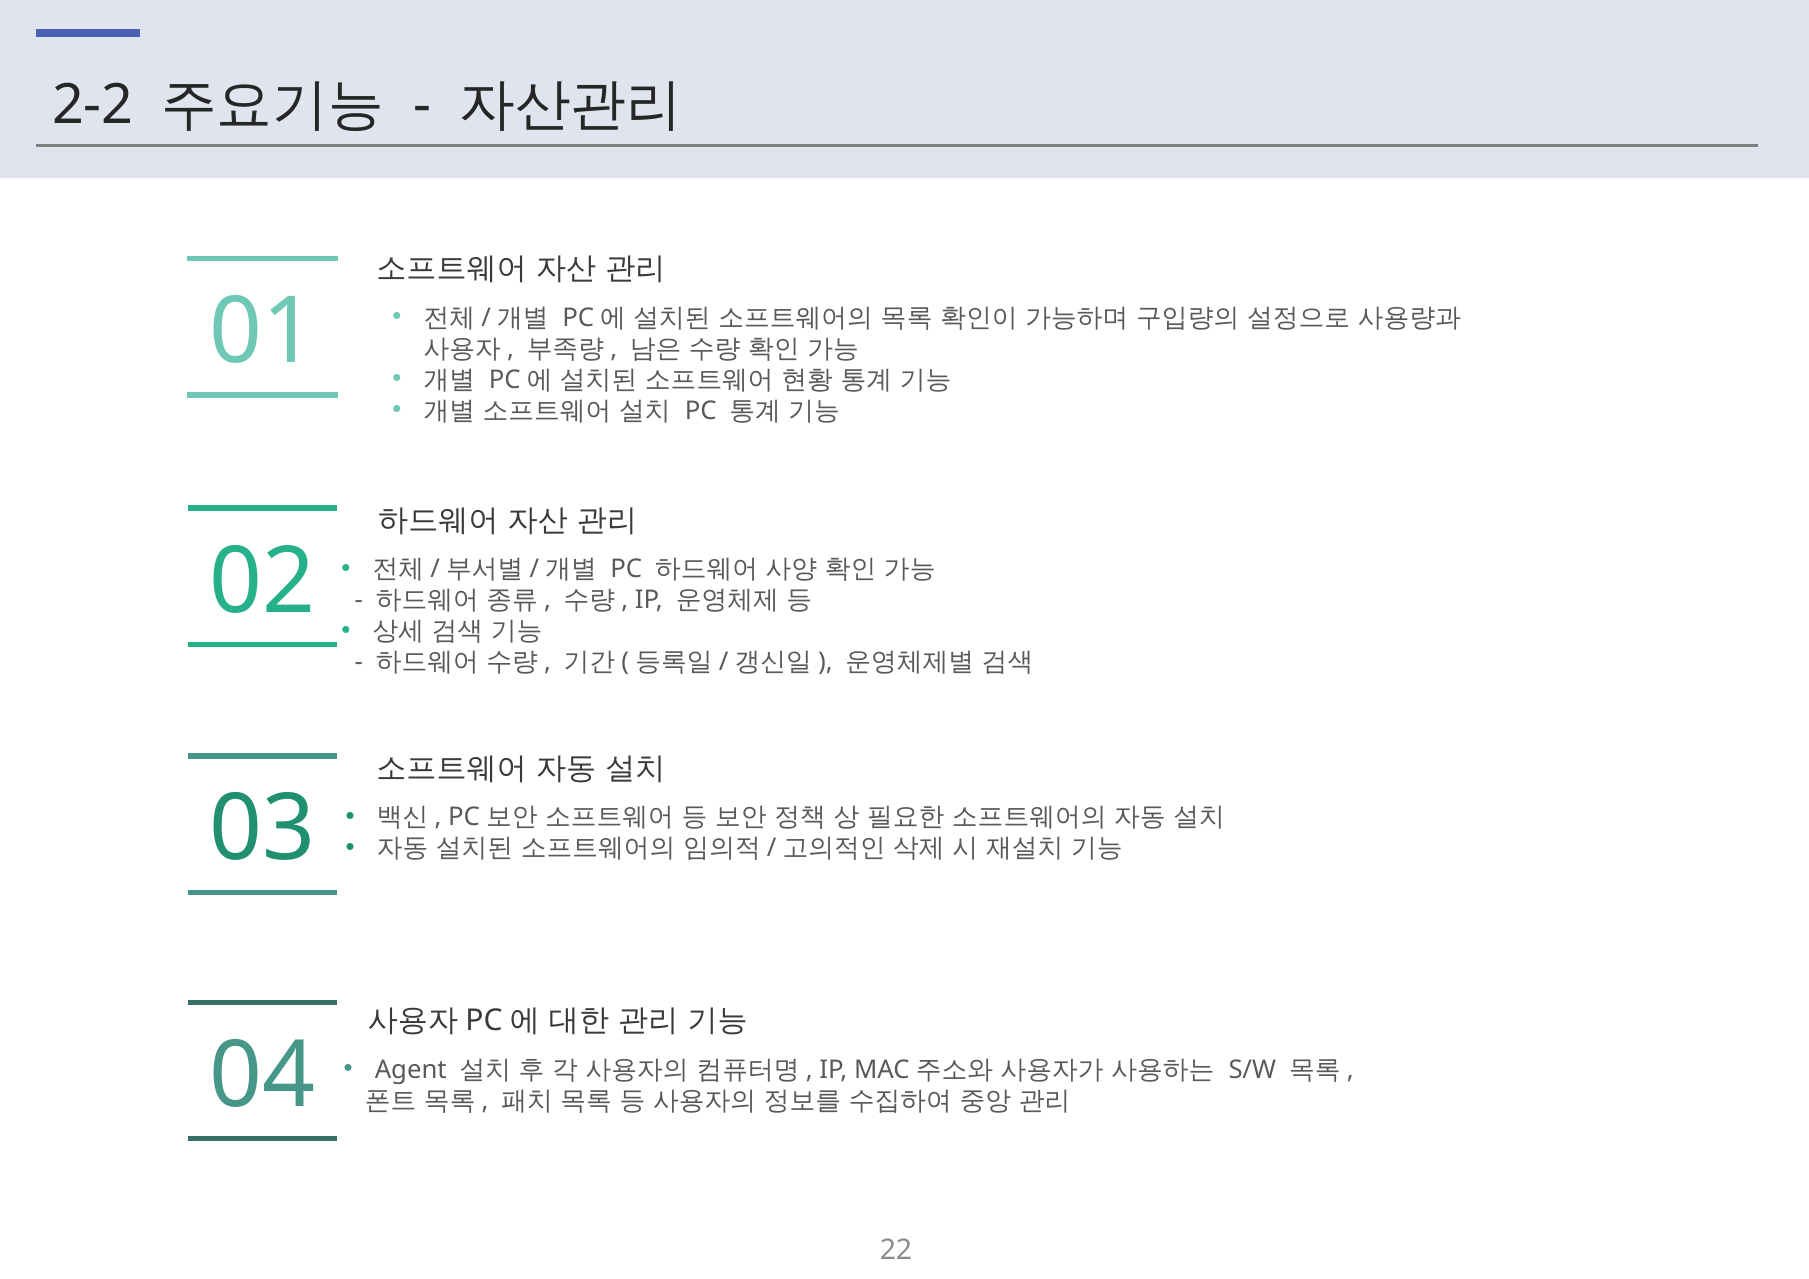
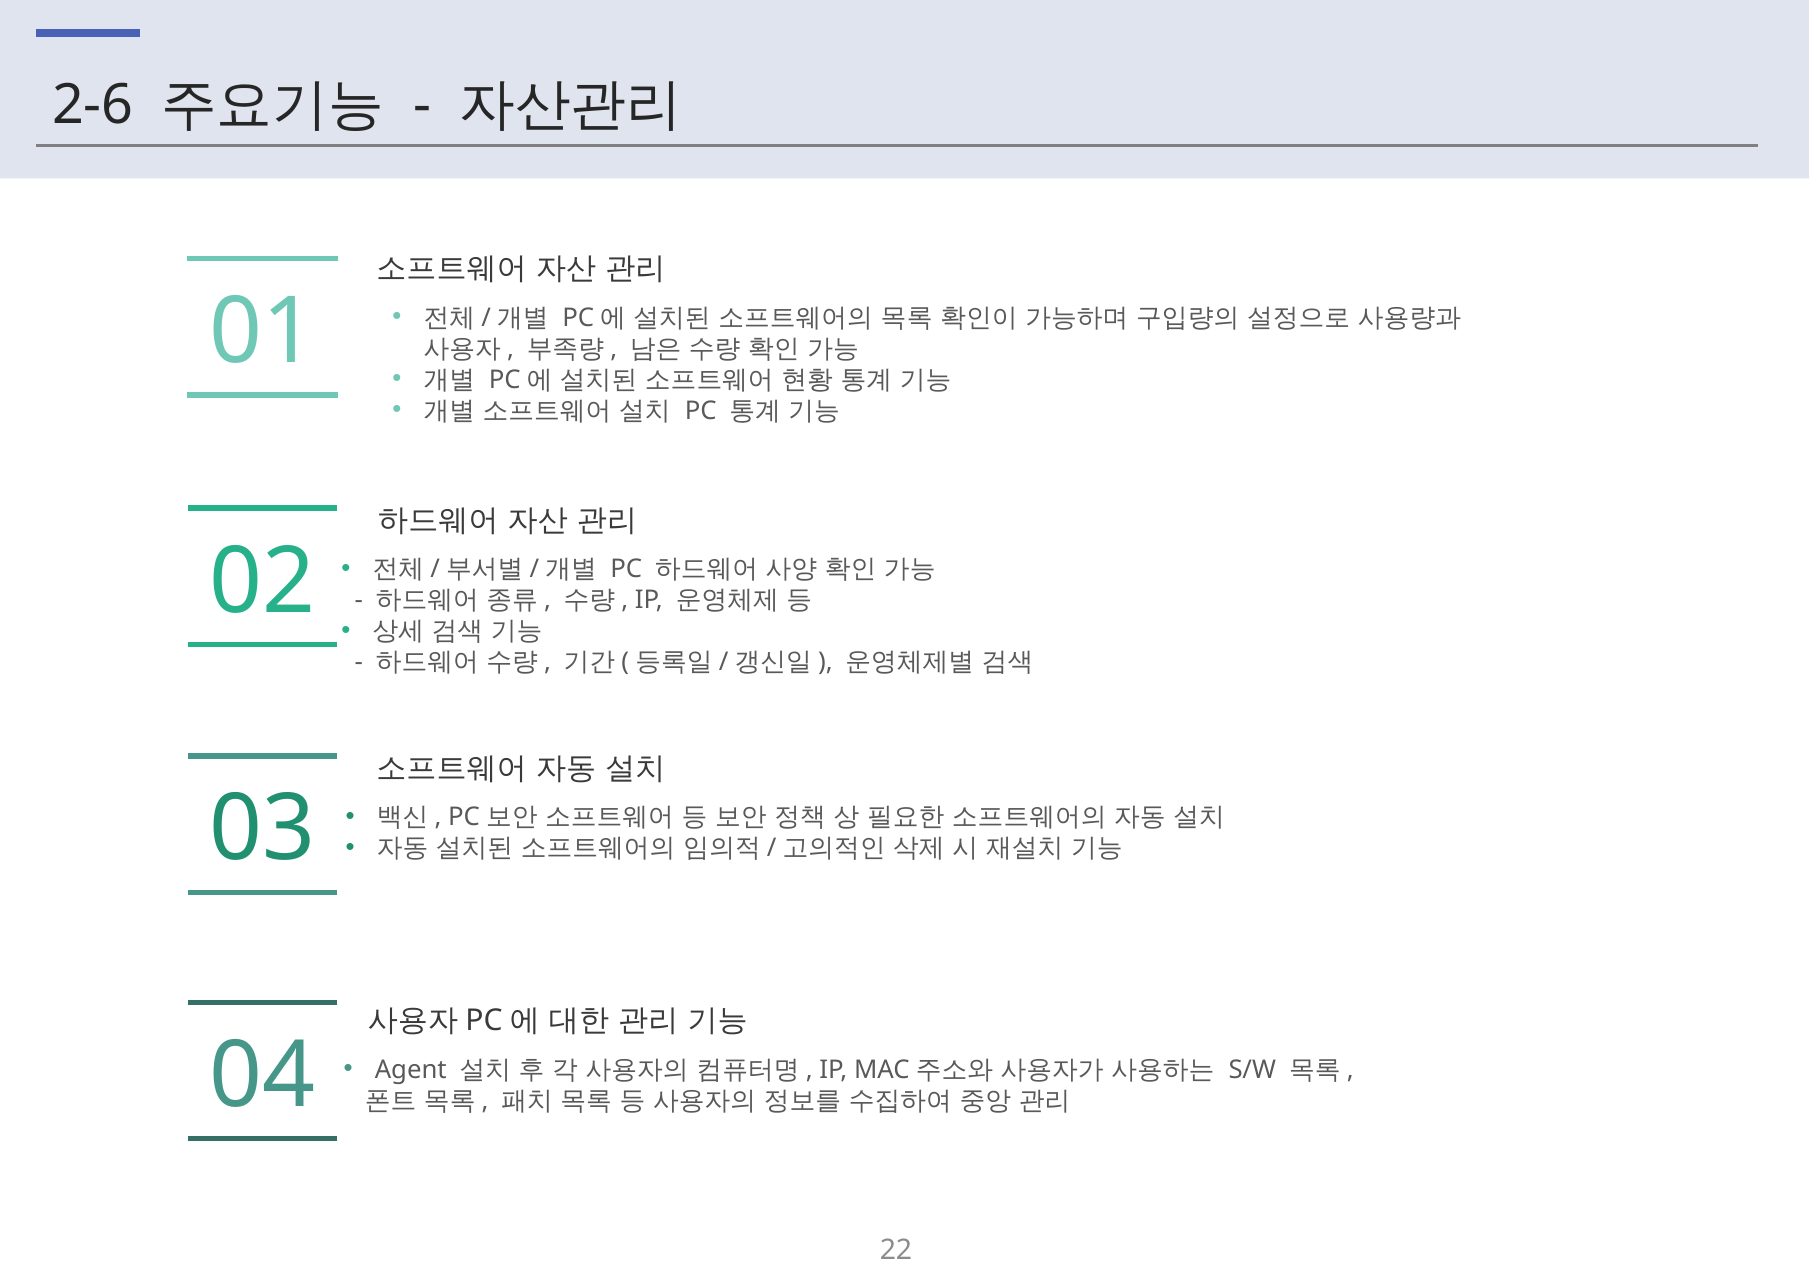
2-2: 2-2 -> 2-6 (93, 105)
